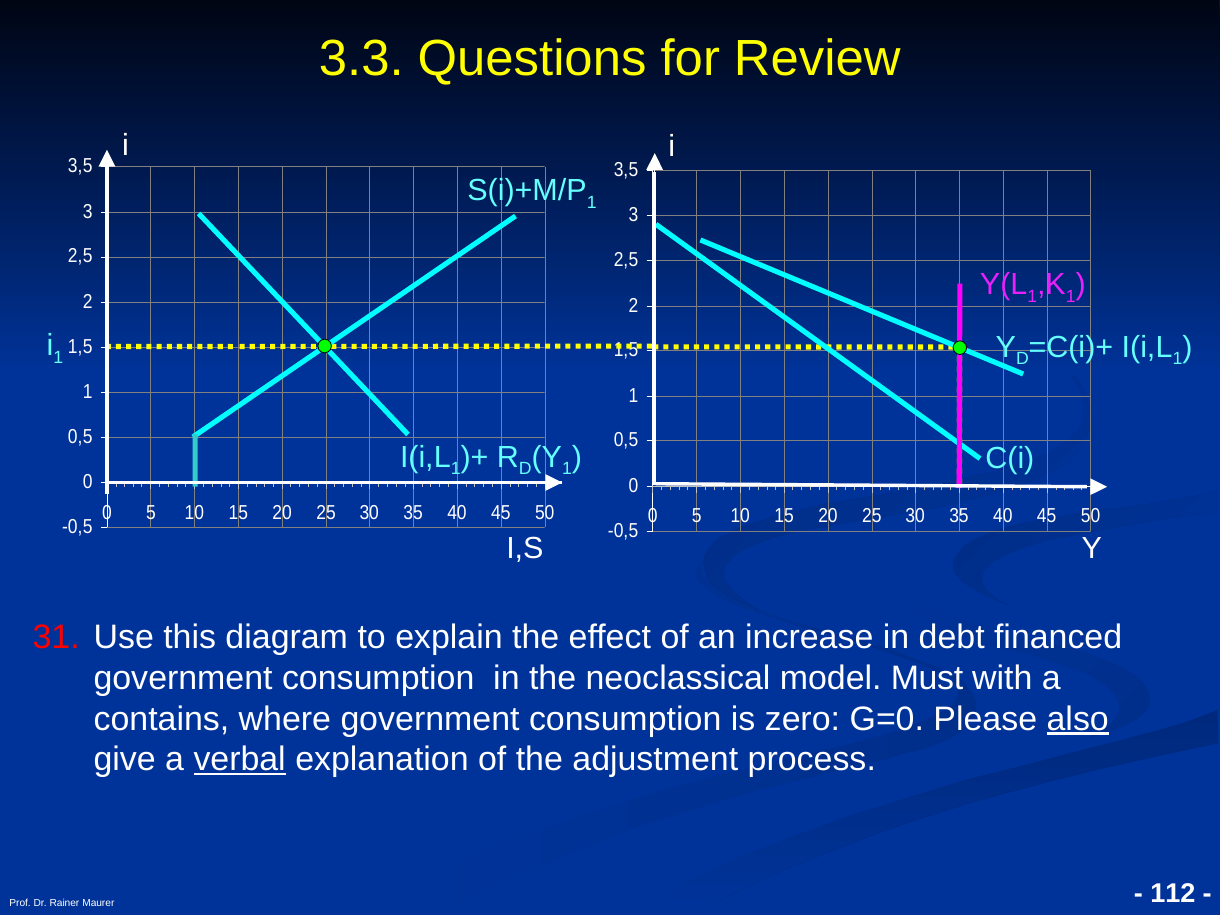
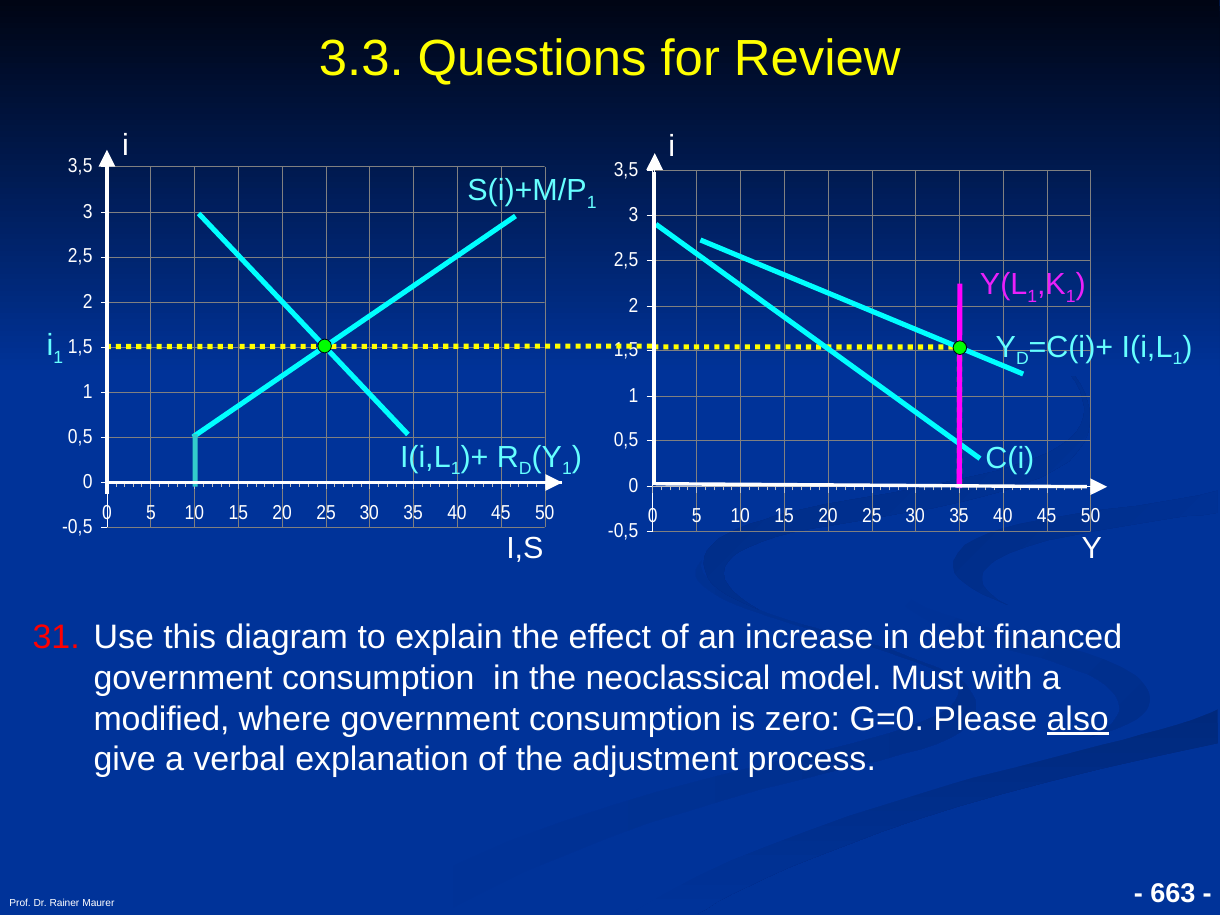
contains: contains -> modified (162, 719)
verbal underline: present -> none (240, 760)
112: 112 -> 663 (1173, 894)
